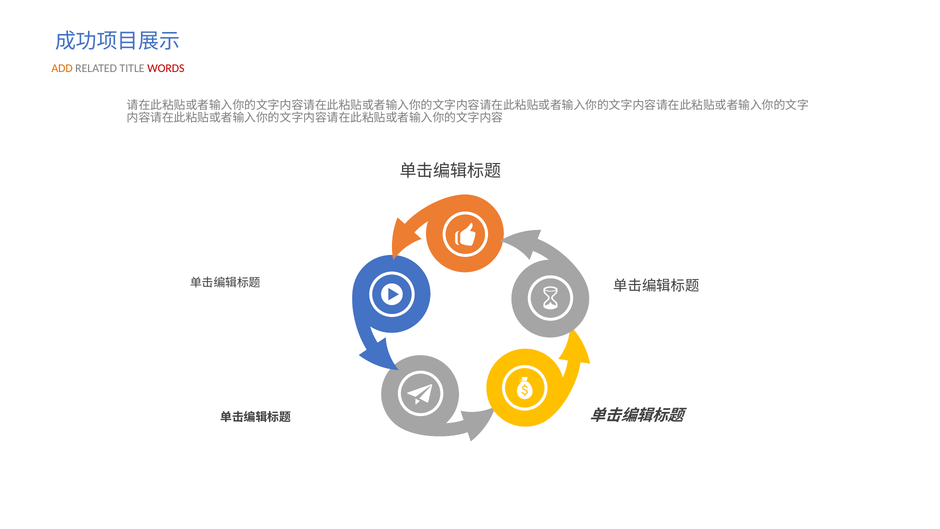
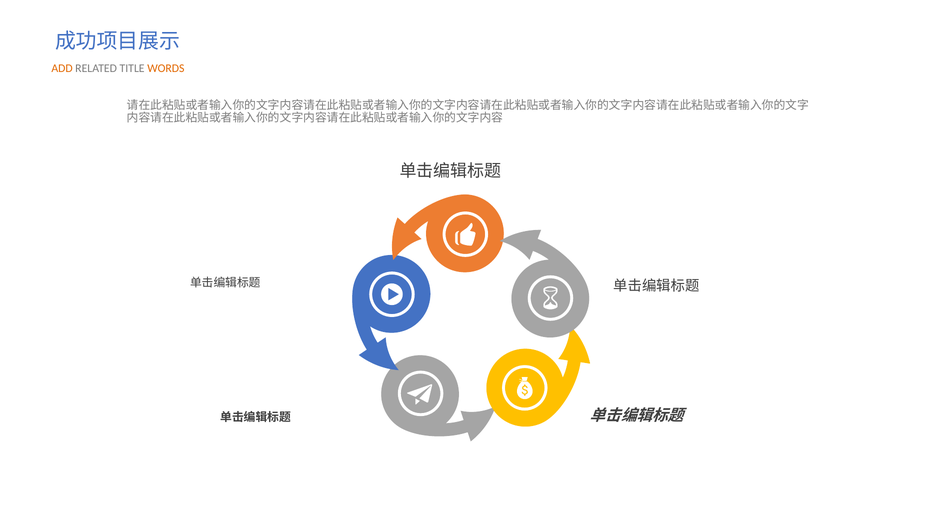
WORDS colour: red -> orange (166, 68)
